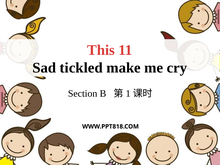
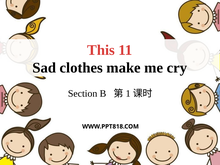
tickled: tickled -> clothes (81, 68)
